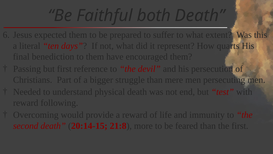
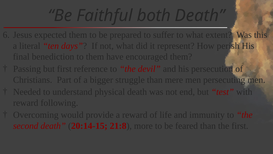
quarts: quarts -> perish (228, 46)
